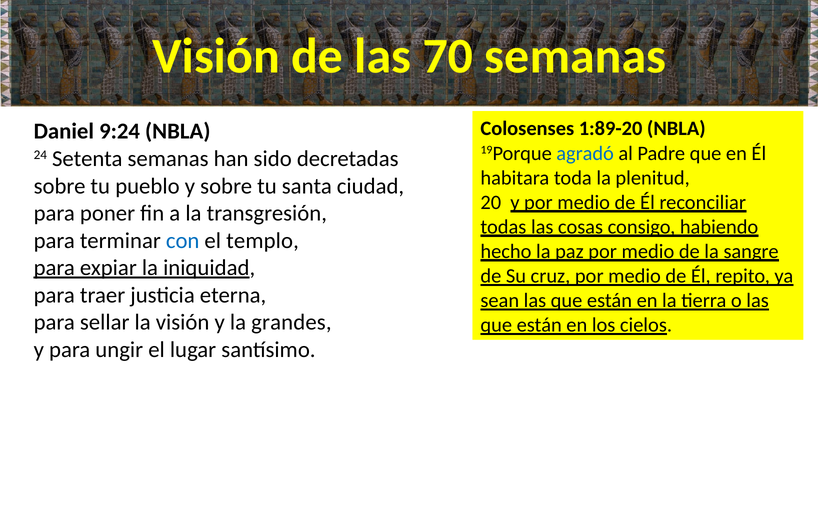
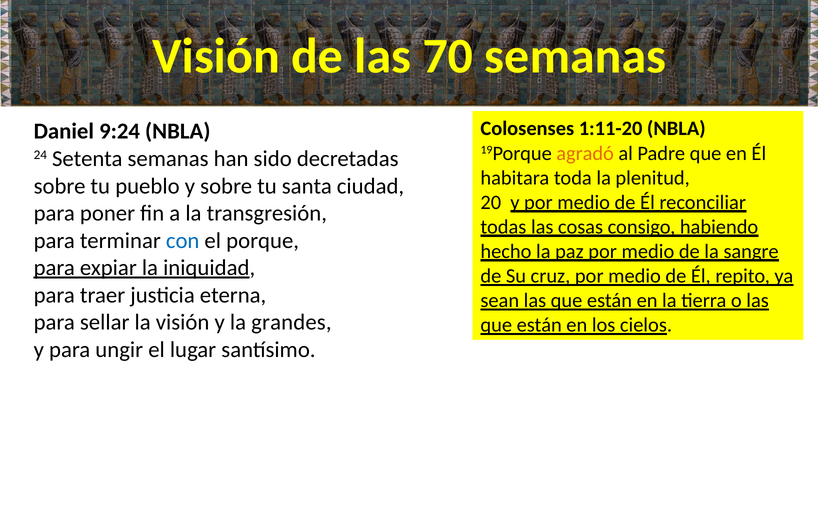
1:89-20: 1:89-20 -> 1:11-20 (611, 129)
agradó colour: blue -> orange (585, 153)
templo: templo -> porque (263, 241)
